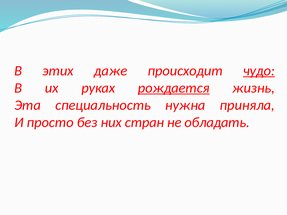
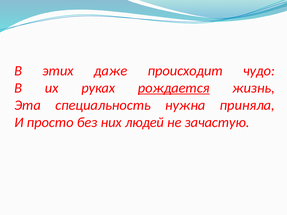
чудо underline: present -> none (259, 71)
стран: стран -> людей (144, 122)
обладать: обладать -> зачастую (217, 122)
